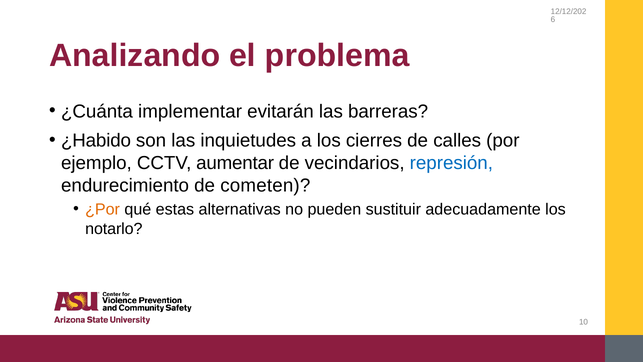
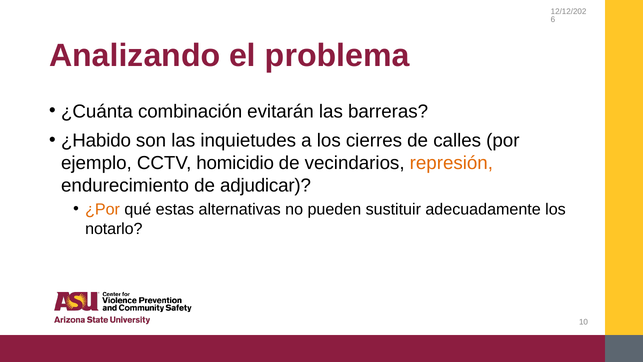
implementar: implementar -> combinación (190, 111)
aumentar: aumentar -> homicidio (235, 163)
represión colour: blue -> orange (451, 163)
cometen: cometen -> adjudicar (266, 185)
